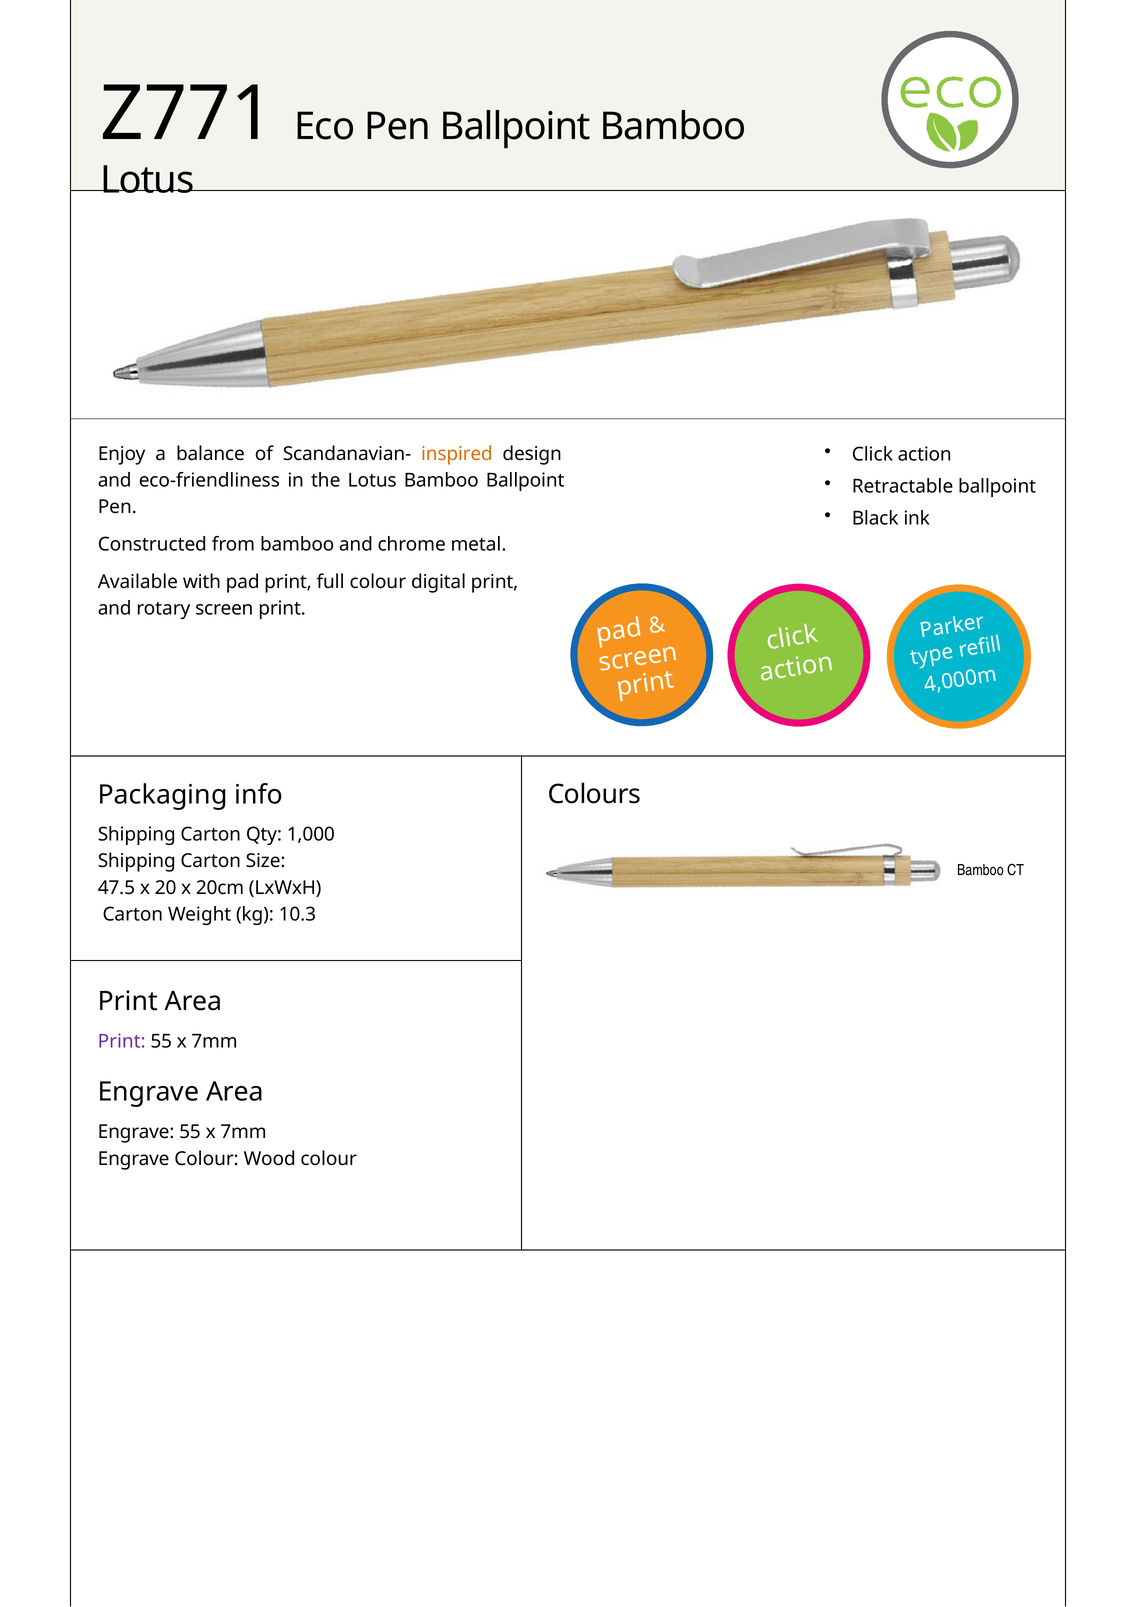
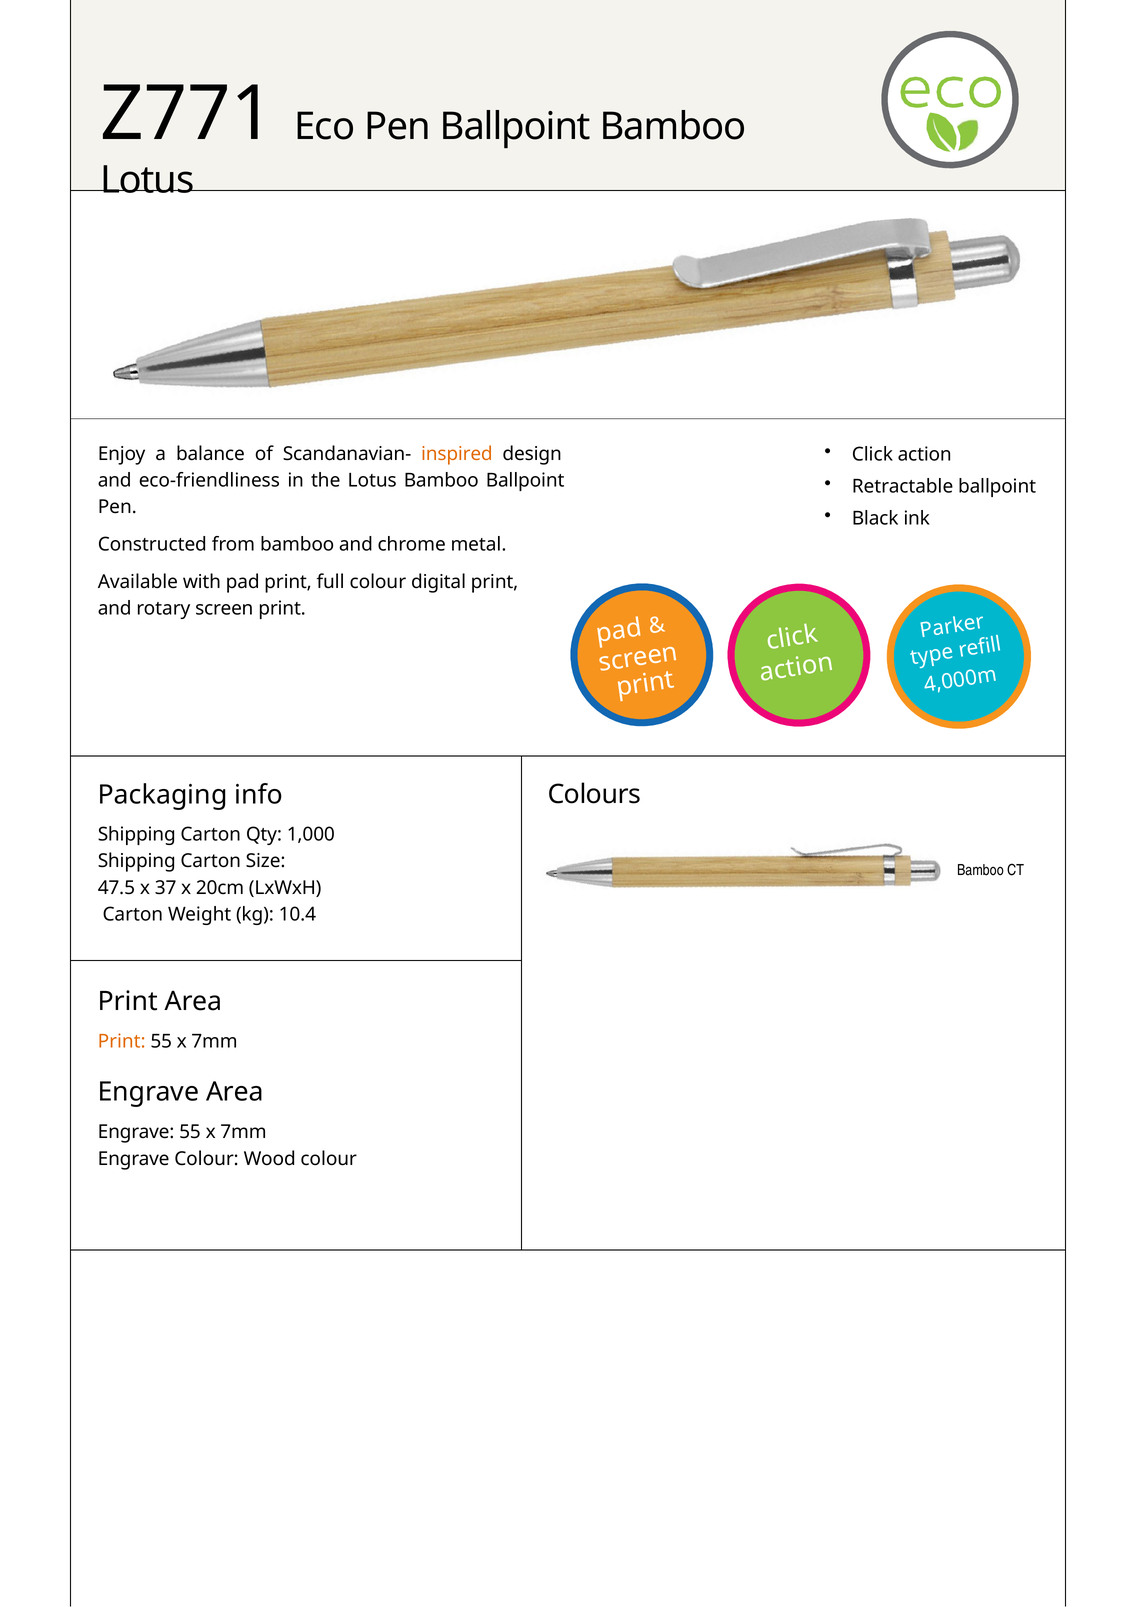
20: 20 -> 37 (166, 887)
10.3: 10.3 -> 10.4 (297, 914)
Print colour: purple -> orange (122, 1041)
